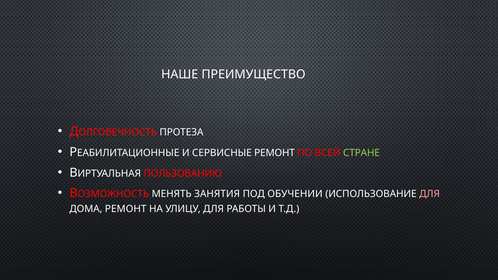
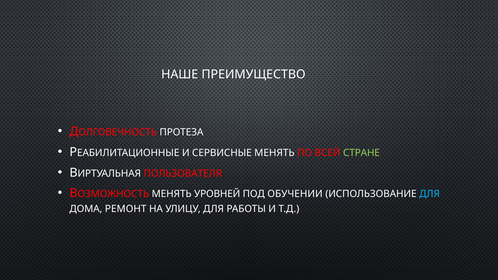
СЕРВИСНЫЕ РЕМОНТ: РЕМОНТ -> МЕНЯТЬ (274, 153)
ПОЛЬЗОВАНИЮ: ПОЛЬЗОВАНИЮ -> ПОЛЬЗОВАТЕЛЯ (183, 174)
ЗАНЯТИЯ: ЗАНЯТИЯ -> УРОВНЕЙ (217, 194)
ДЛЯ colour: pink -> light blue (430, 194)
